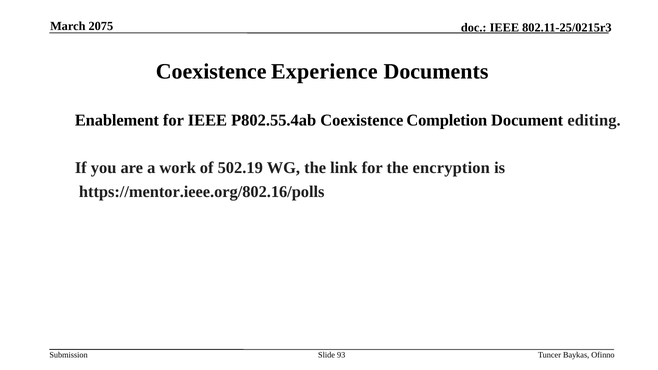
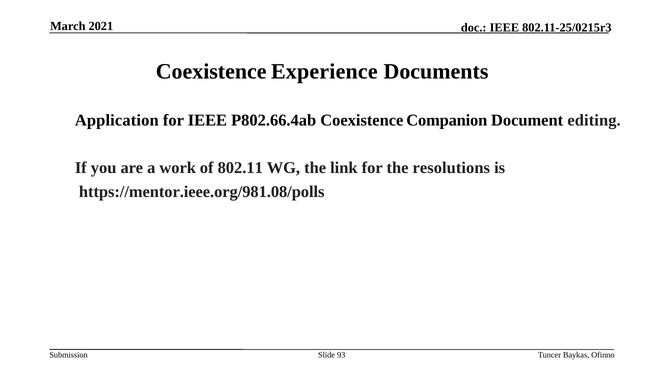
2075: 2075 -> 2021 (101, 26)
Enablement: Enablement -> Application (117, 120)
P802.55.4ab: P802.55.4ab -> P802.66.4ab (274, 120)
Completion: Completion -> Companion (447, 120)
502.19: 502.19 -> 802.11 (240, 168)
encryption: encryption -> resolutions (451, 168)
https://mentor.ieee.org/802.16/polls: https://mentor.ieee.org/802.16/polls -> https://mentor.ieee.org/981.08/polls (202, 192)
